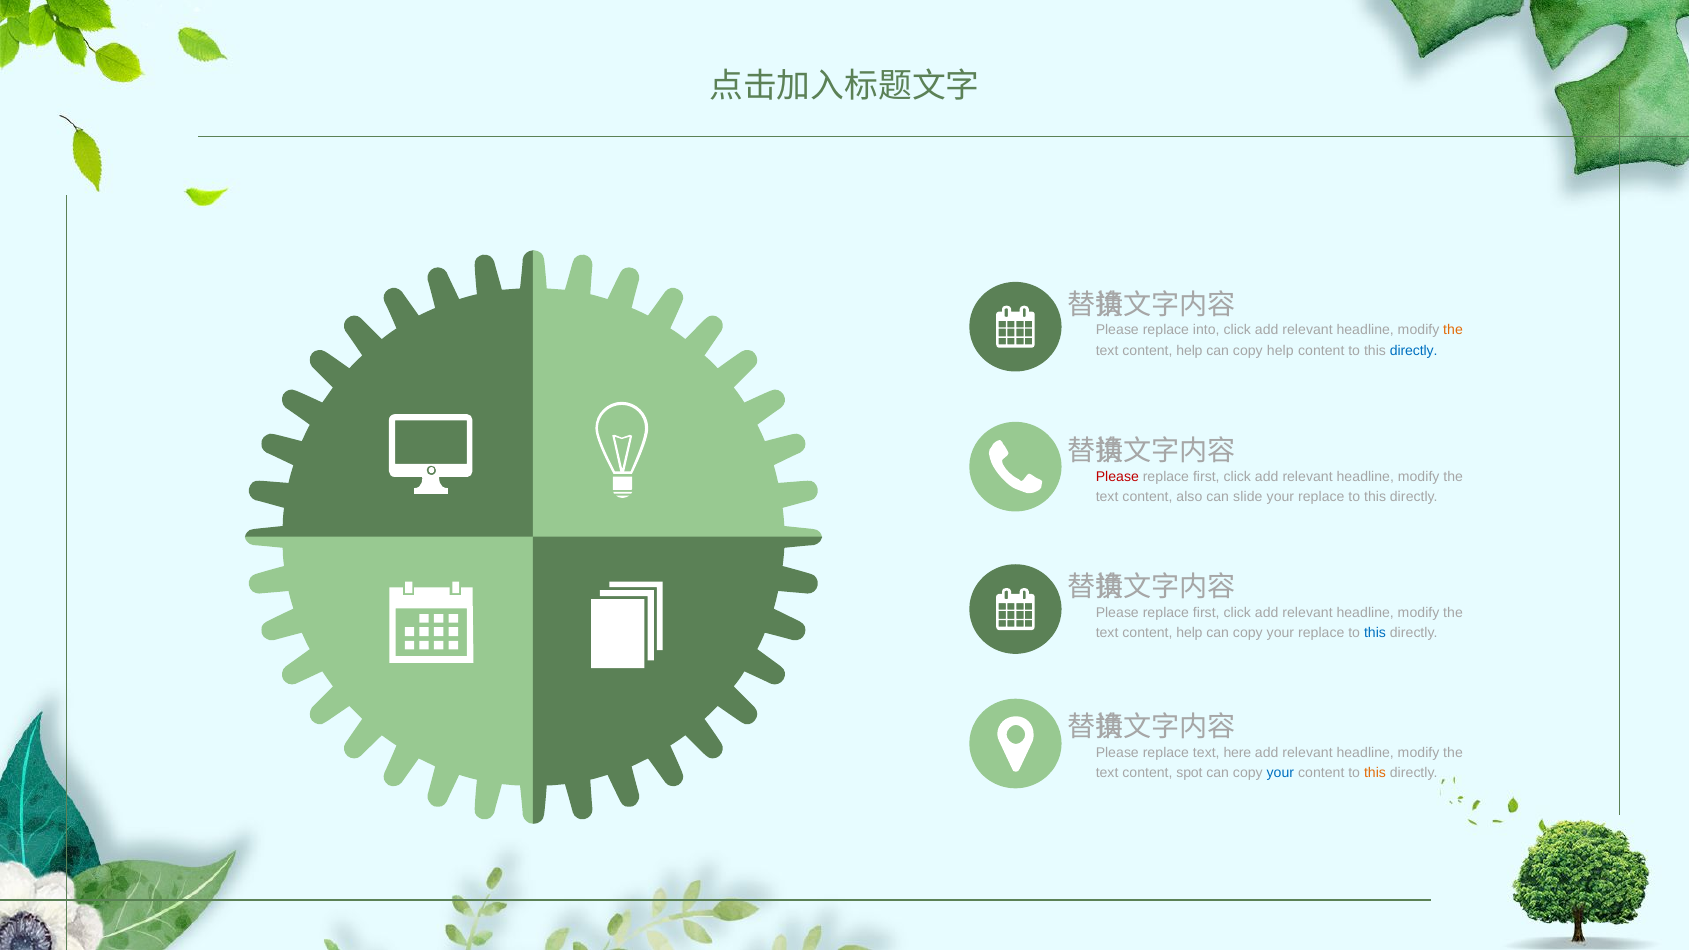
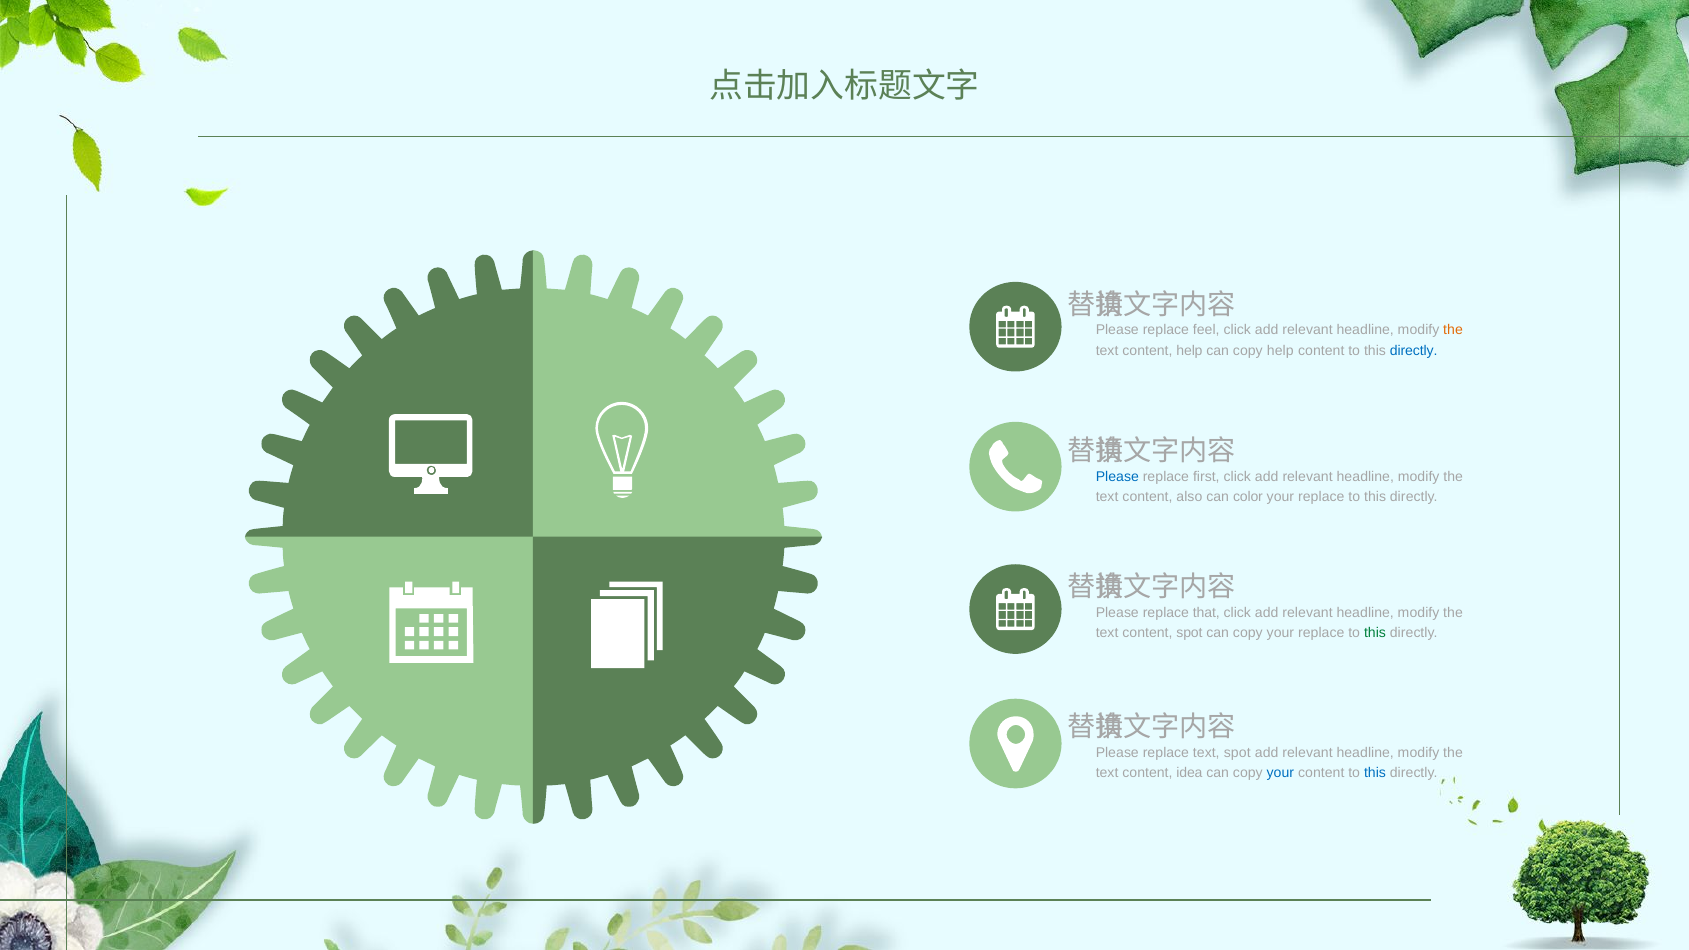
into: into -> feel (1206, 330)
Please colour: red -> blue (1117, 477)
slide: slide -> color (1248, 497)
first: first -> that (1206, 613)
help: help -> spot (1189, 633)
this colour: blue -> green (1375, 633)
text here: here -> spot (1237, 753)
spot: spot -> idea (1189, 773)
this colour: orange -> blue (1375, 773)
